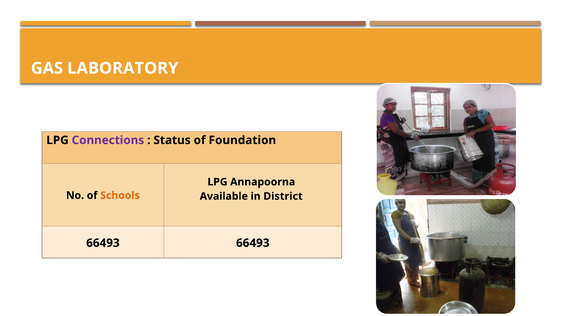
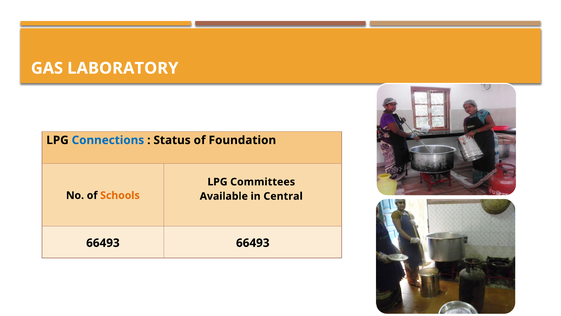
Connections colour: purple -> blue (108, 140)
Annapoorna: Annapoorna -> Committees (263, 182)
District: District -> Central (283, 196)
